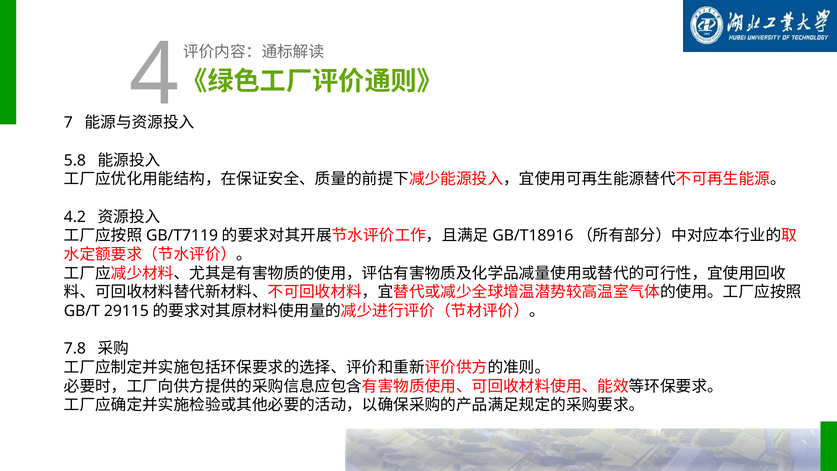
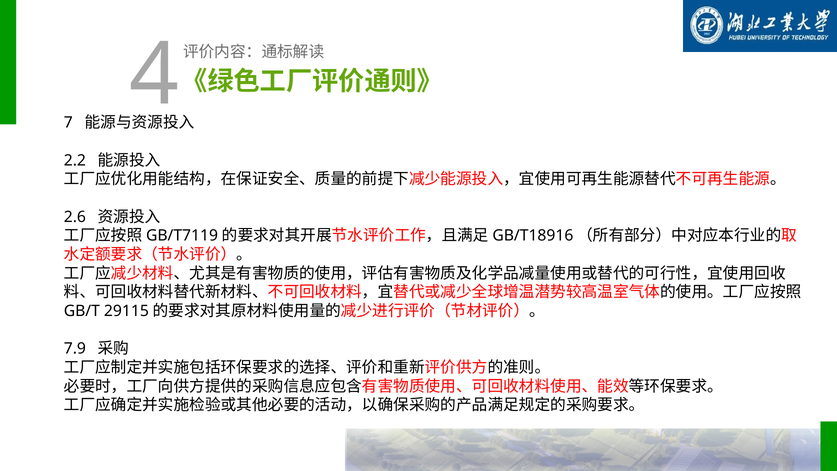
5.8: 5.8 -> 2.2 (75, 160)
4.2: 4.2 -> 2.6 (75, 217)
7.8: 7.8 -> 7.9 (75, 349)
